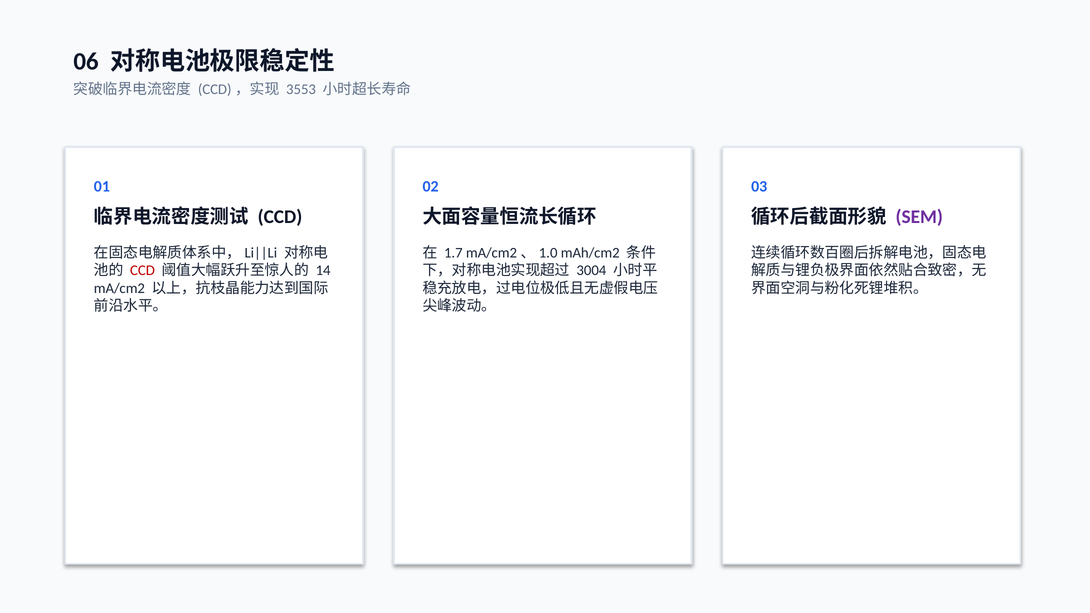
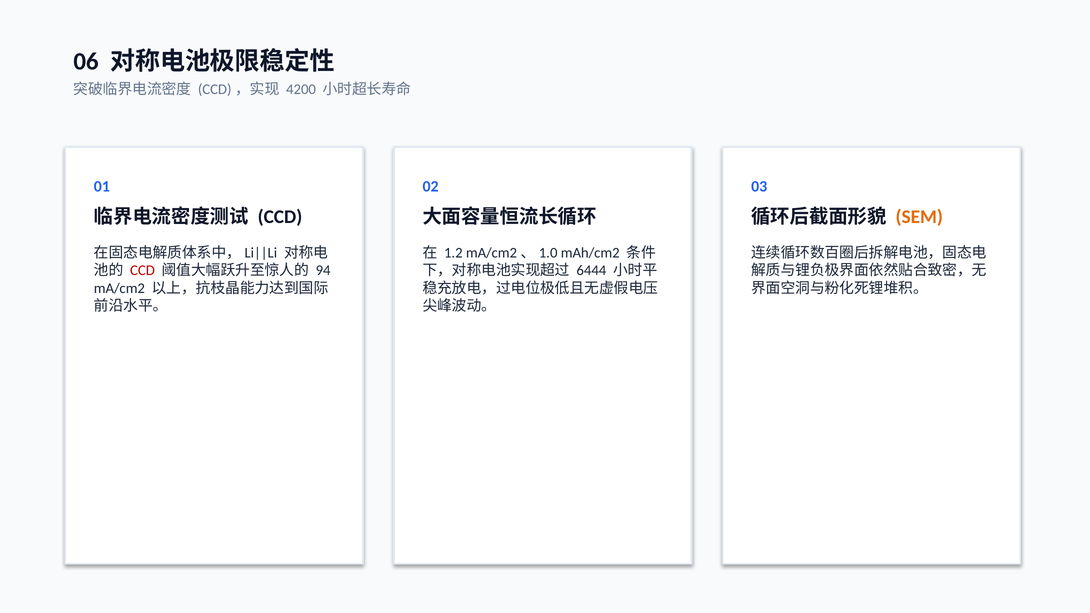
3553: 3553 -> 4200 (301, 89)
SEM colour: purple -> orange (919, 217)
1.7: 1.7 -> 1.2 (453, 253)
14: 14 -> 94 (323, 271)
3004: 3004 -> 6444 (591, 271)
